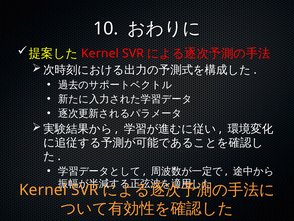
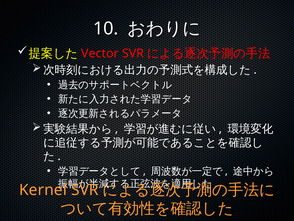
Kernel: Kernel -> Vector (100, 53)
